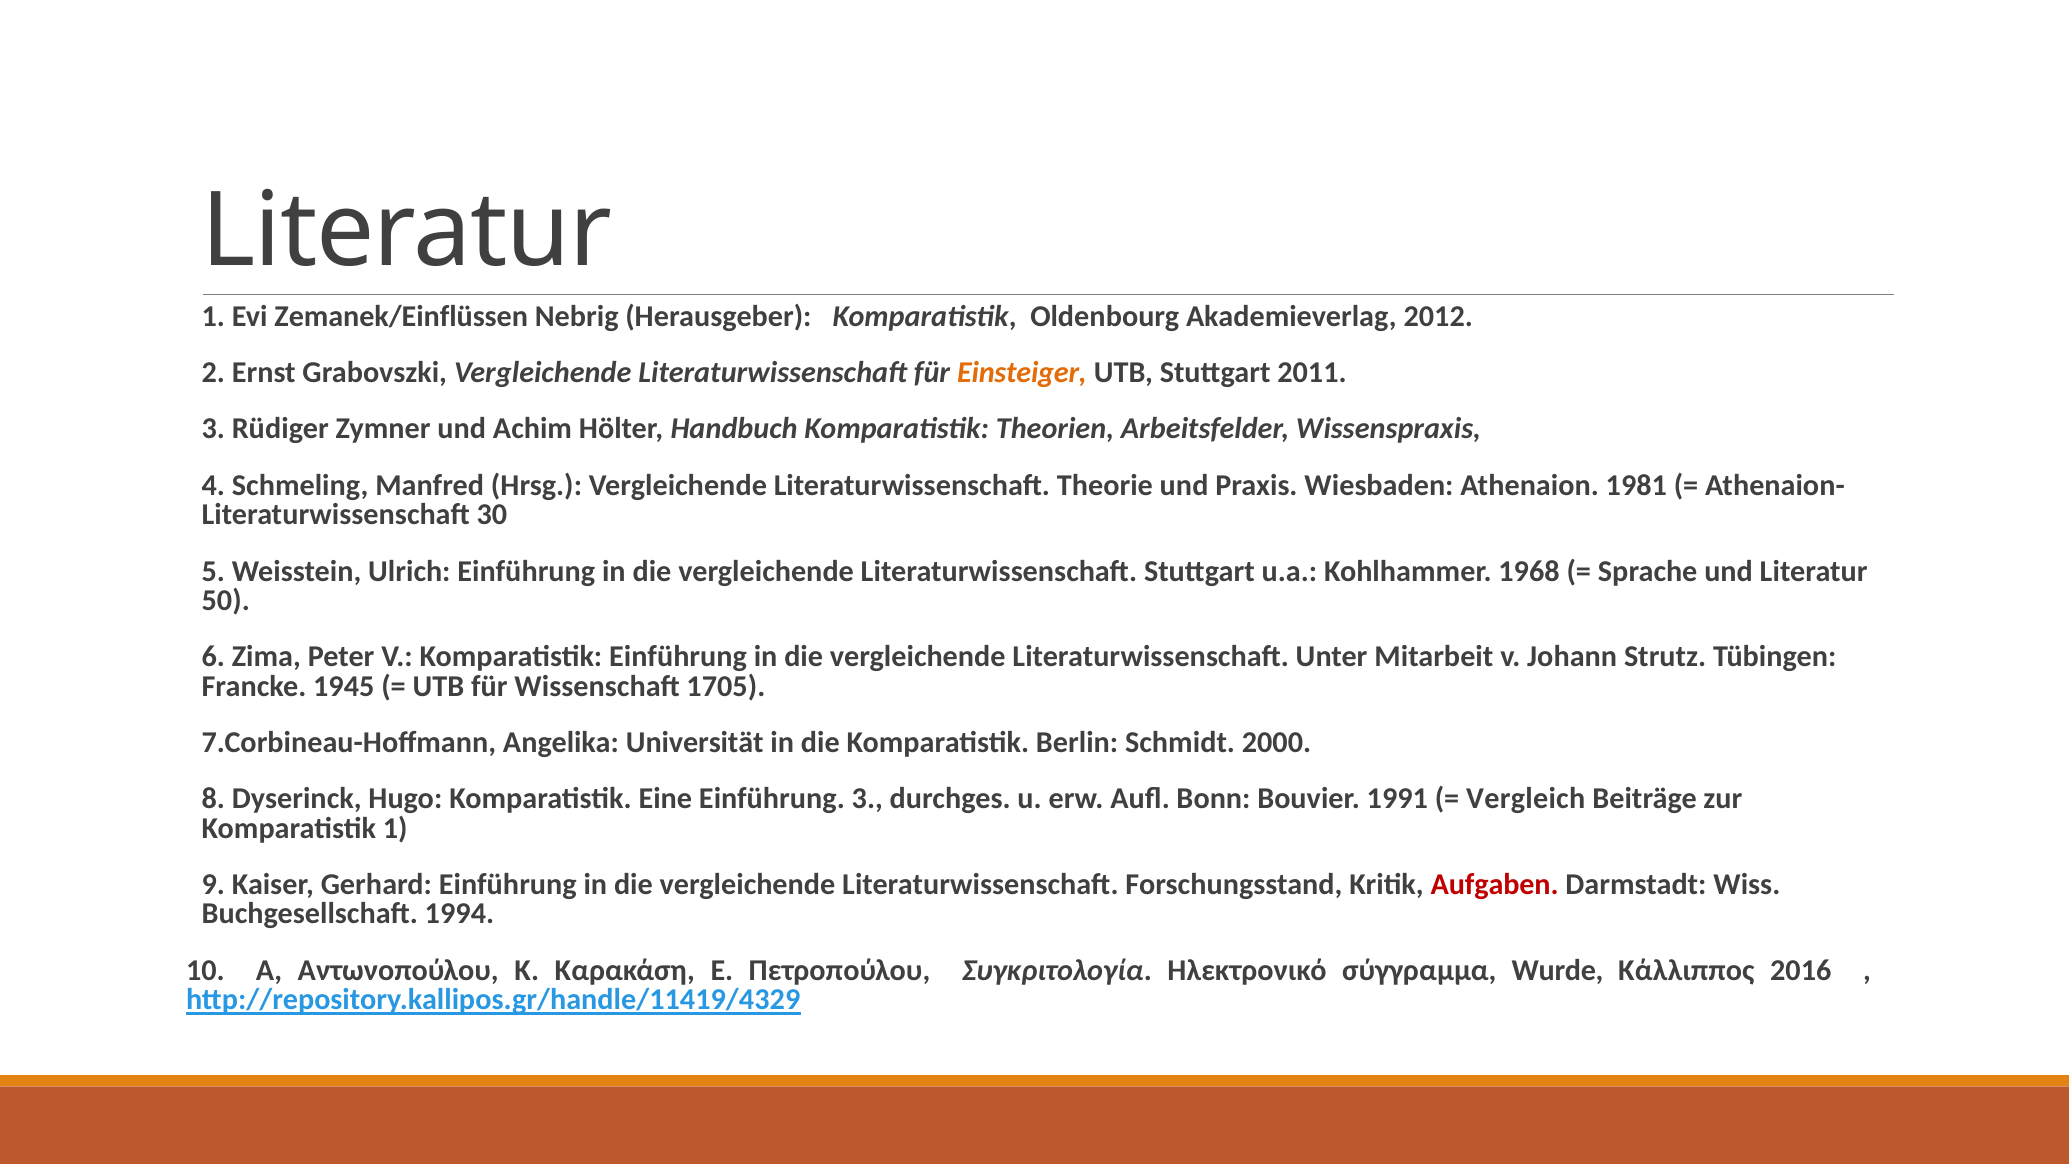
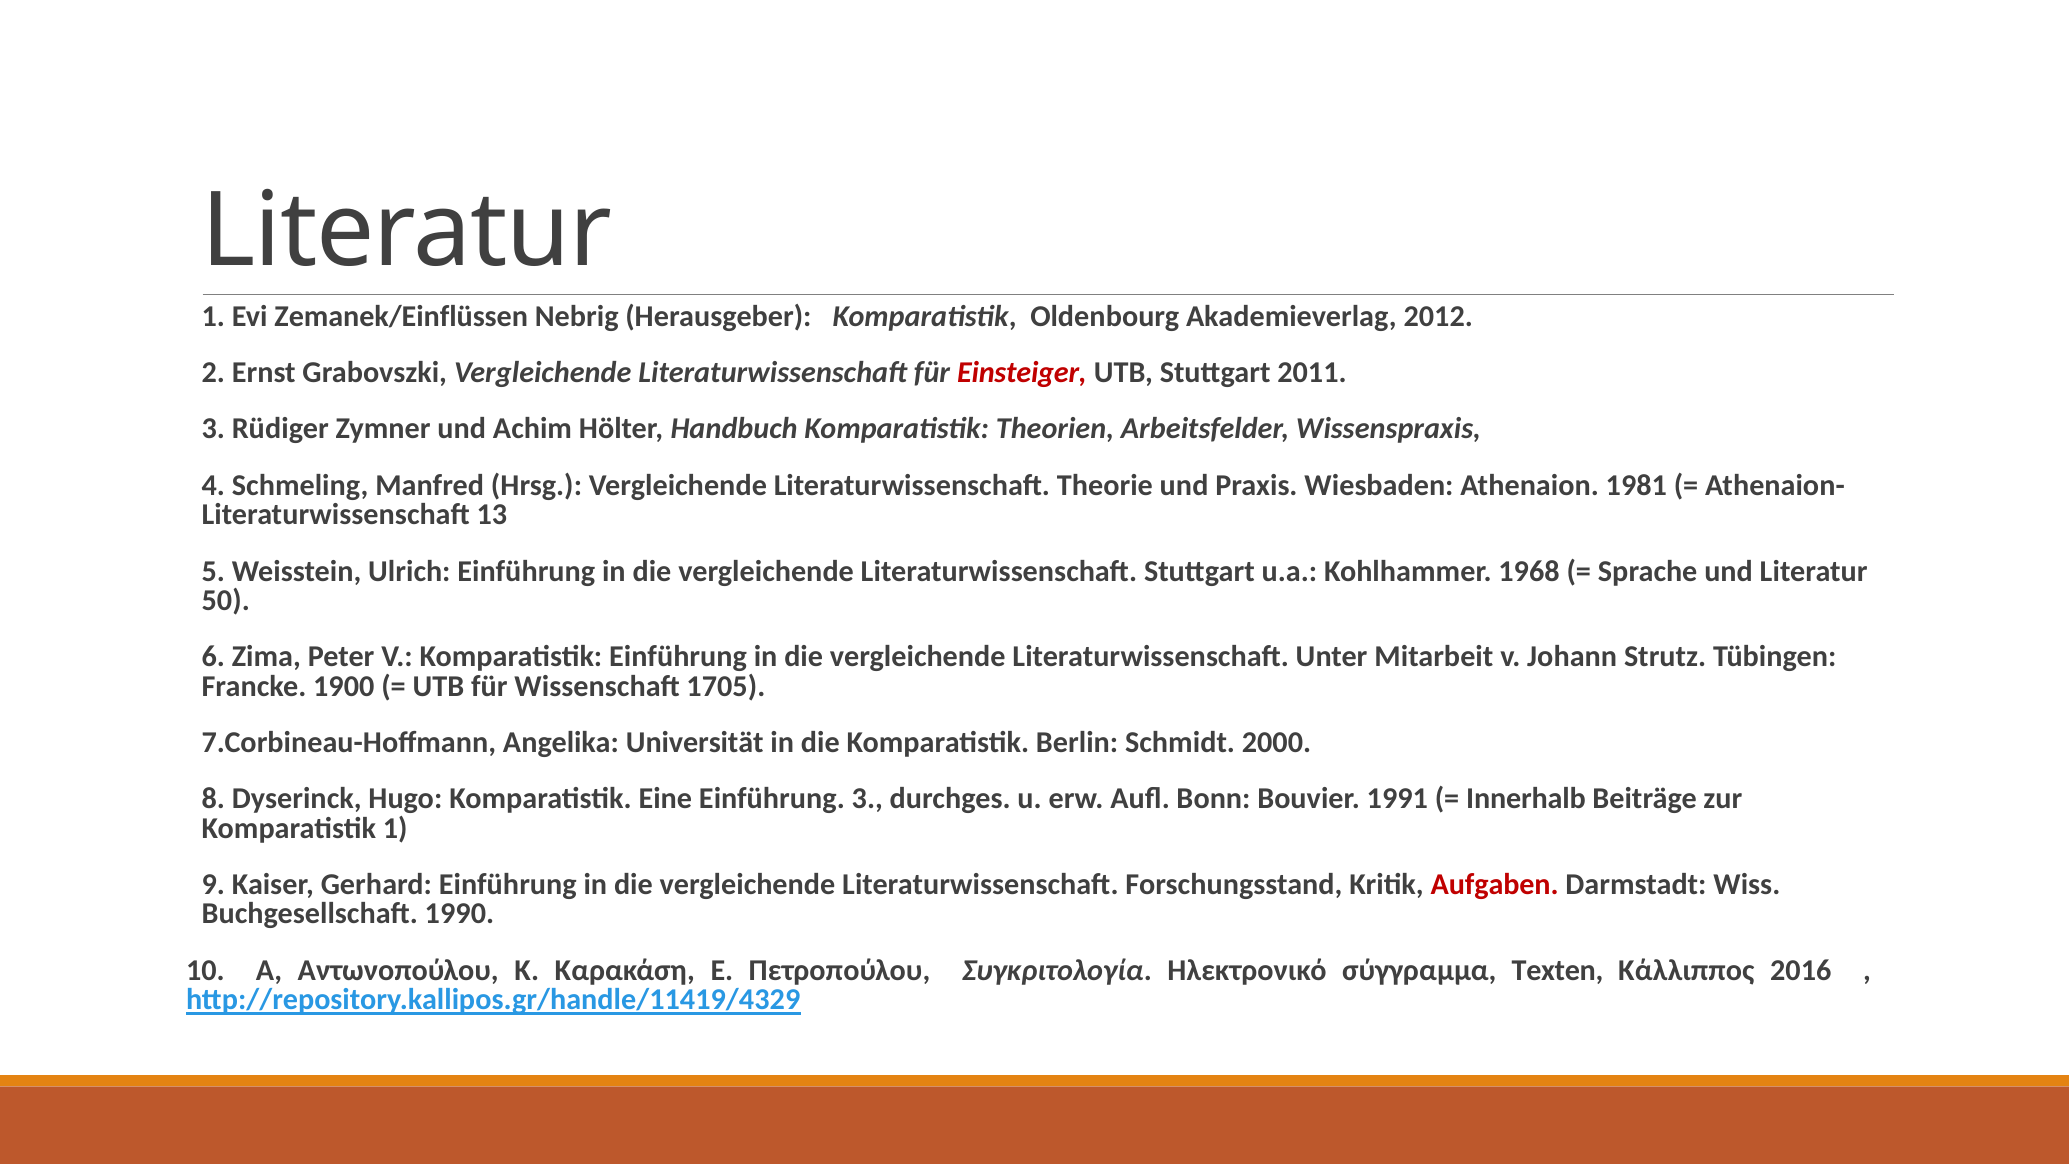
Einsteiger colour: orange -> red (1022, 372)
30: 30 -> 13 (492, 515)
1945: 1945 -> 1900 (344, 686)
Vergleich: Vergleich -> Innerhalb (1526, 799)
1994: 1994 -> 1990 (459, 914)
Wurde: Wurde -> Texten (1558, 970)
